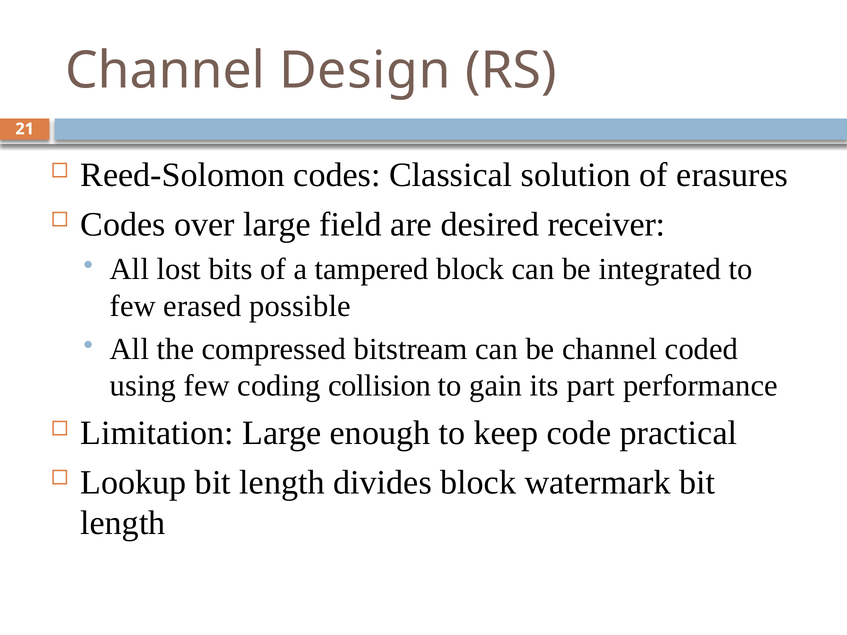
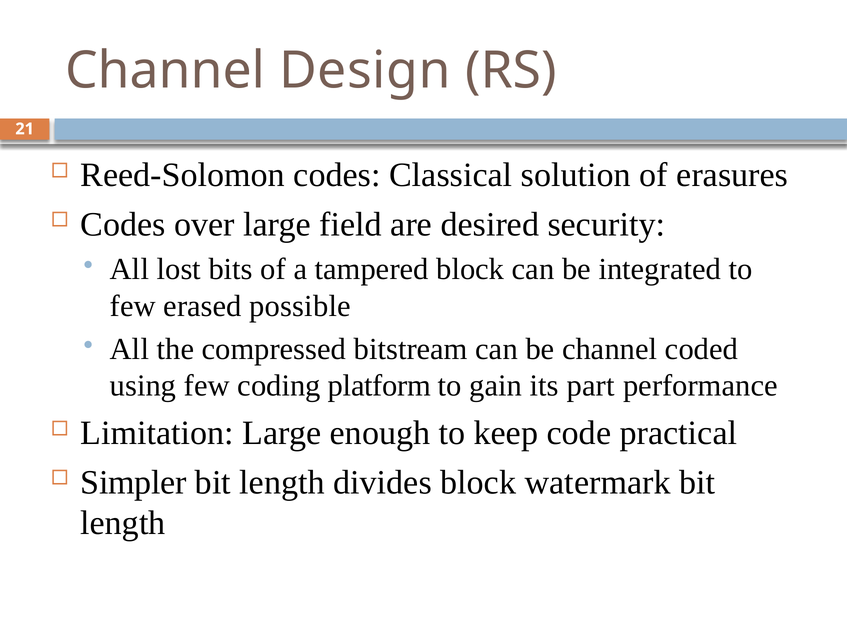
receiver: receiver -> security (606, 224)
collision: collision -> platform (379, 386)
Lookup: Lookup -> Simpler (133, 482)
